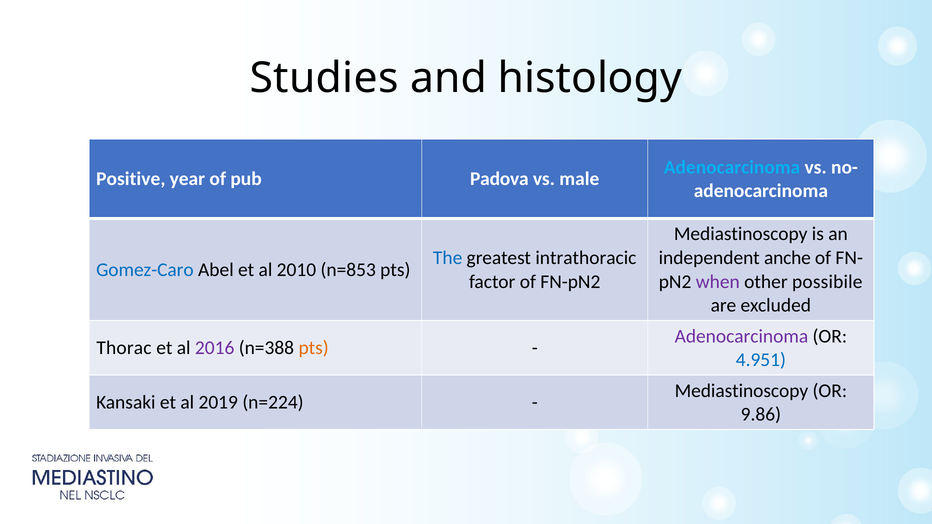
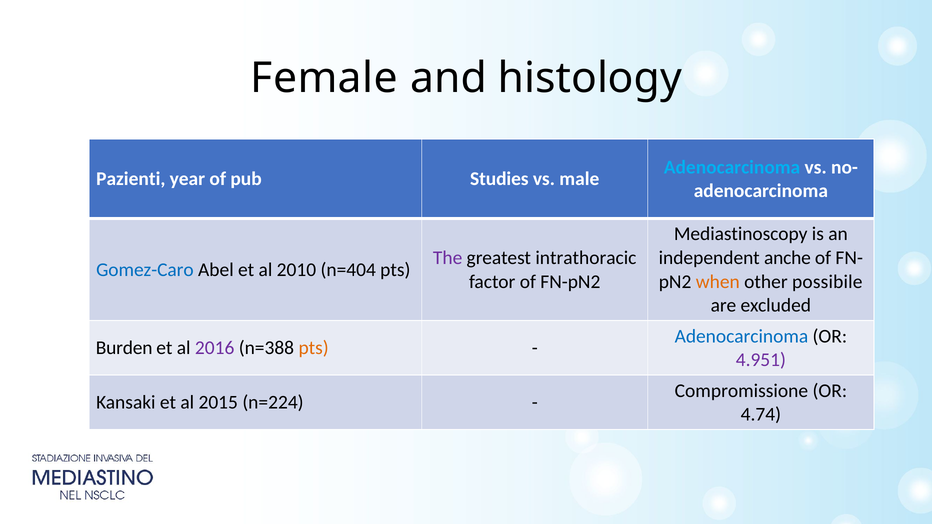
Studies: Studies -> Female (324, 78)
Positive: Positive -> Pazienti (131, 179)
Padova: Padova -> Studies (499, 179)
The colour: blue -> purple (448, 258)
n=853: n=853 -> n=404 (348, 270)
when colour: purple -> orange (718, 282)
Adenocarcinoma colour: purple -> blue (741, 336)
Thorac: Thorac -> Burden (124, 348)
4.951 colour: blue -> purple (761, 360)
Mediastinoscopy: Mediastinoscopy -> Compromissione (741, 391)
2019: 2019 -> 2015 (218, 403)
9.86: 9.86 -> 4.74 (761, 415)
